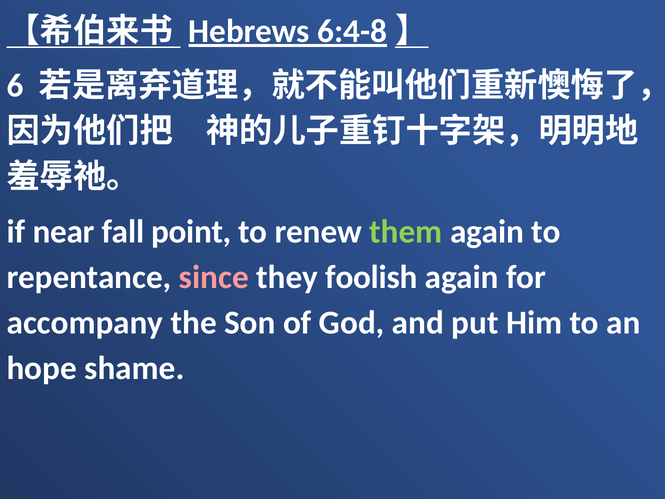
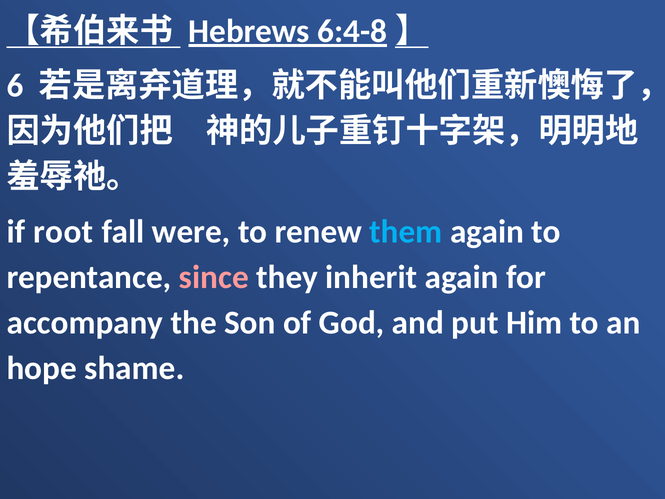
near: near -> root (63, 232)
point: point -> were (191, 232)
them colour: light green -> light blue (406, 232)
foolish: foolish -> inherit (371, 277)
